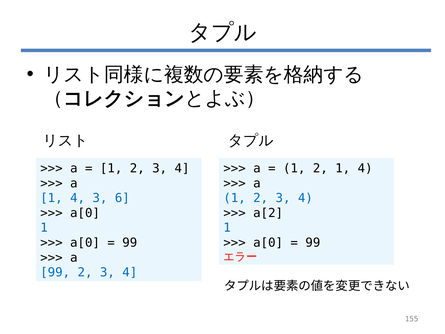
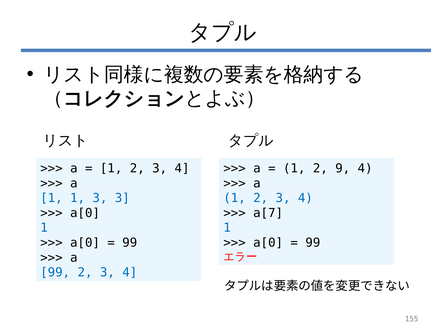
2 1: 1 -> 9 (343, 168)
4: 4 -> 1 (78, 198)
3 6: 6 -> 3 (122, 198)
a[2: a[2 -> a[7 (268, 213)
